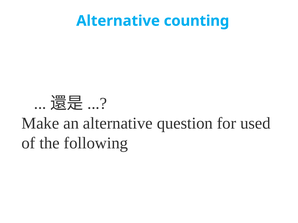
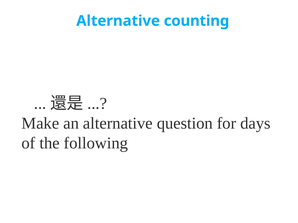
used: used -> days (255, 124)
